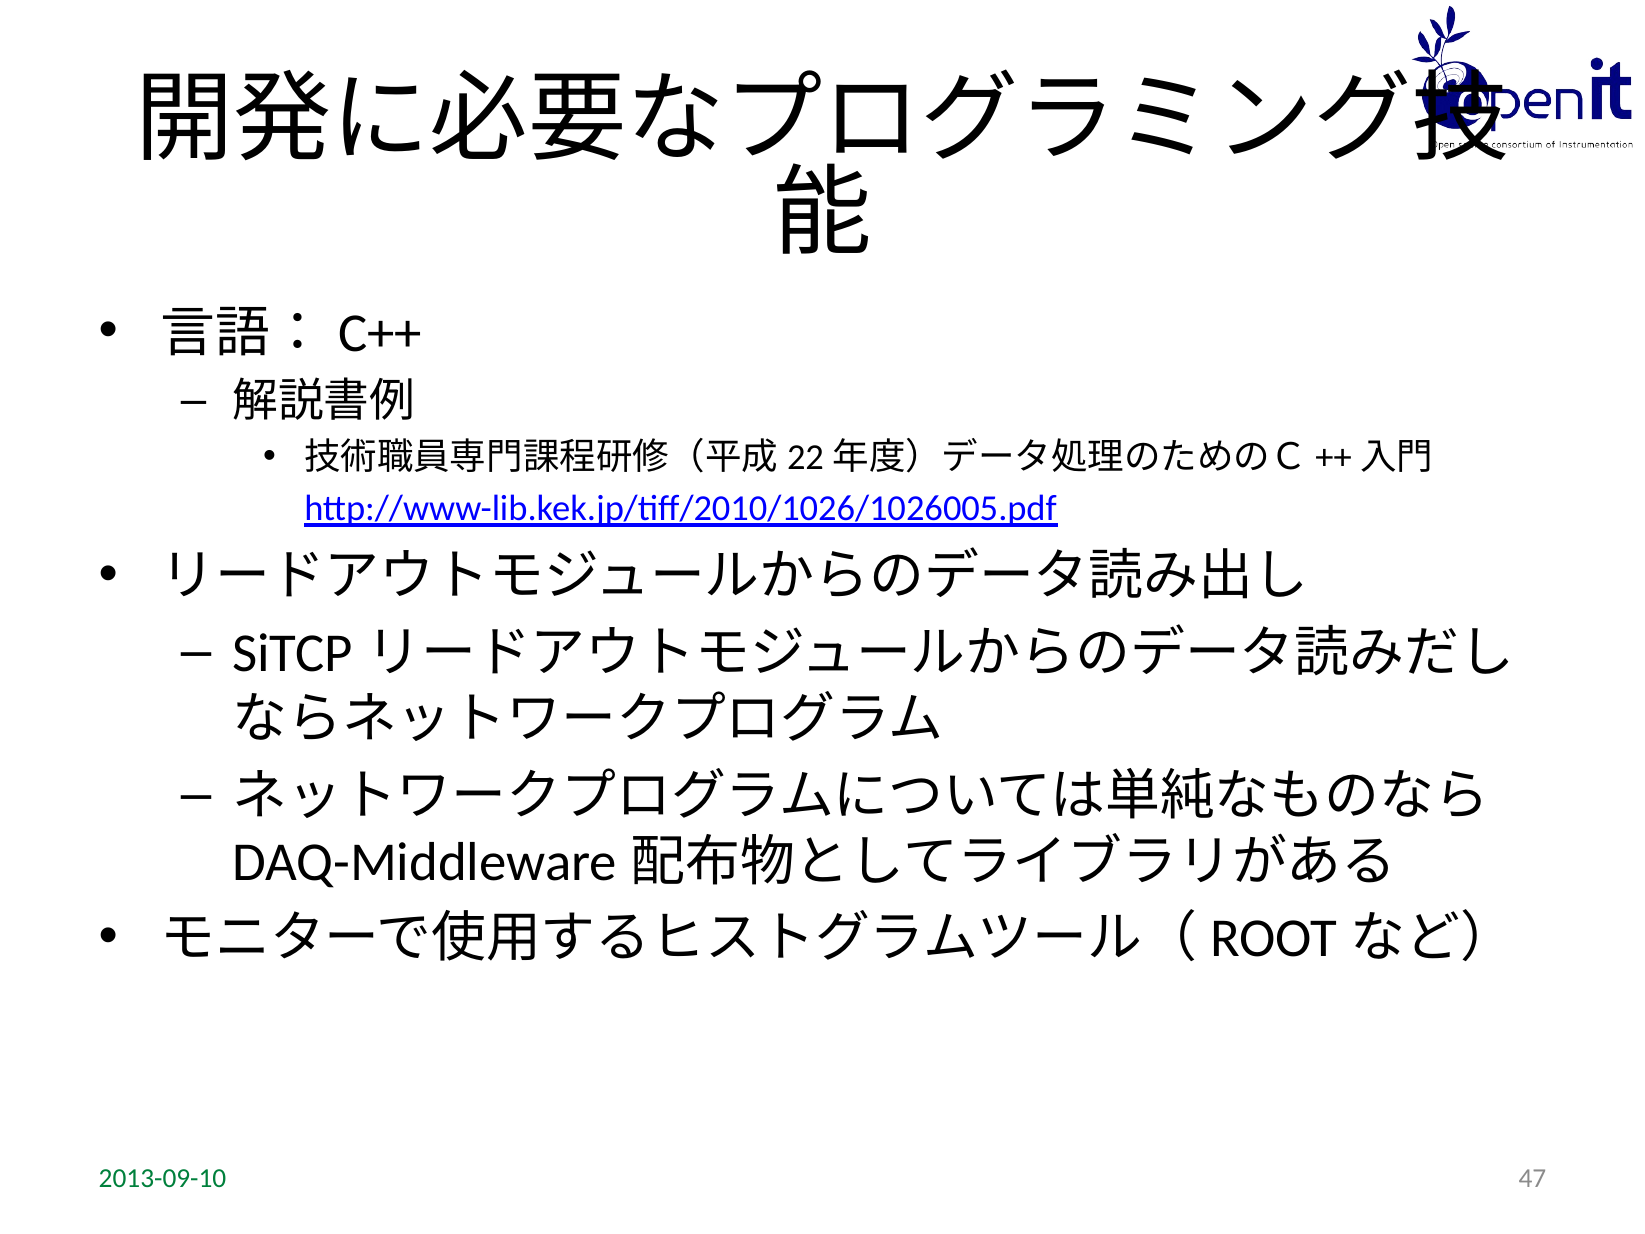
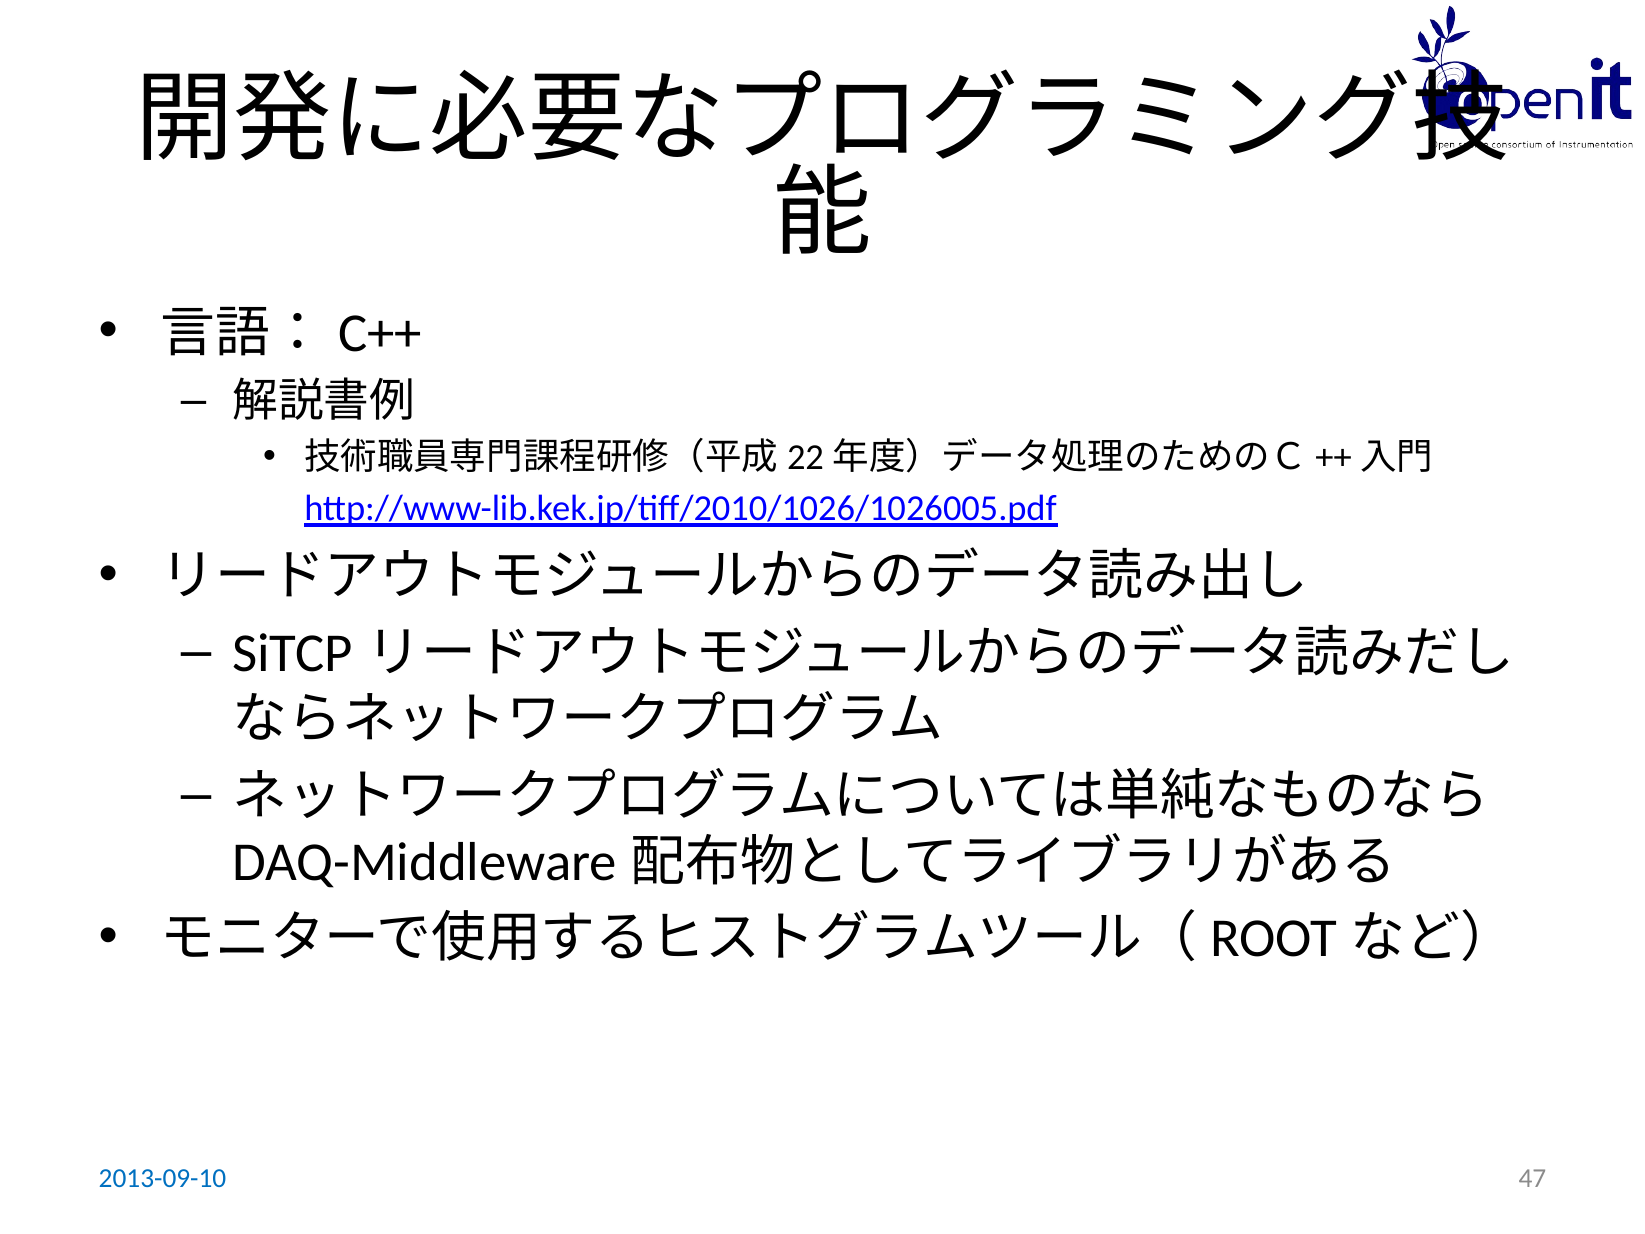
2013-09-10 colour: green -> blue (163, 1178)
